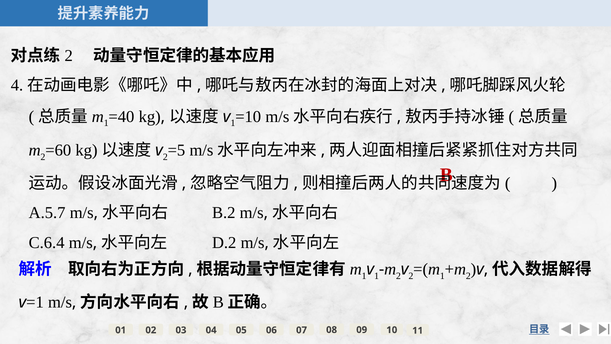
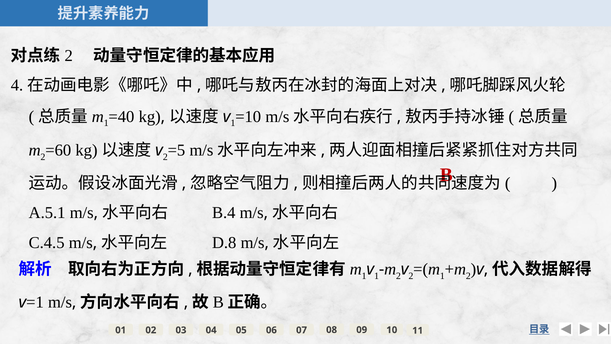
A.5.7: A.5.7 -> A.5.1 (47, 213)
B.2: B.2 -> B.4 (224, 213)
C.6.4: C.6.4 -> C.4.5 (47, 242)
D.2: D.2 -> D.8 (224, 242)
